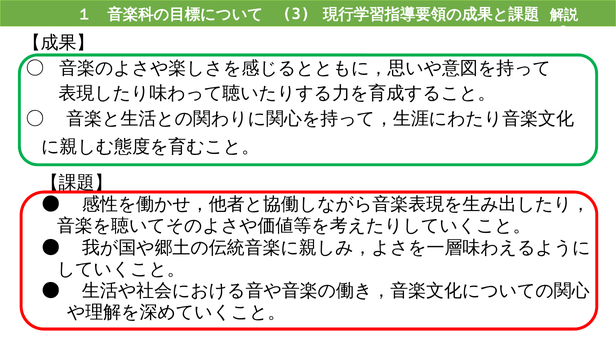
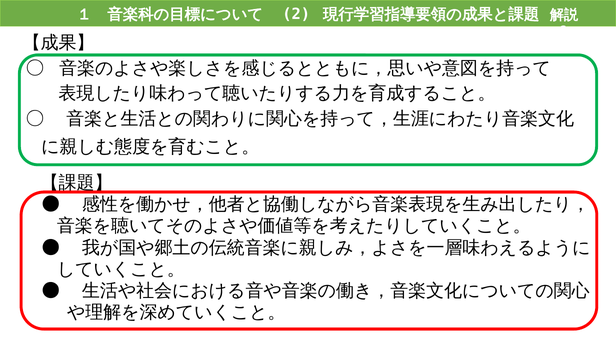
3: 3 -> 2 (296, 14)
